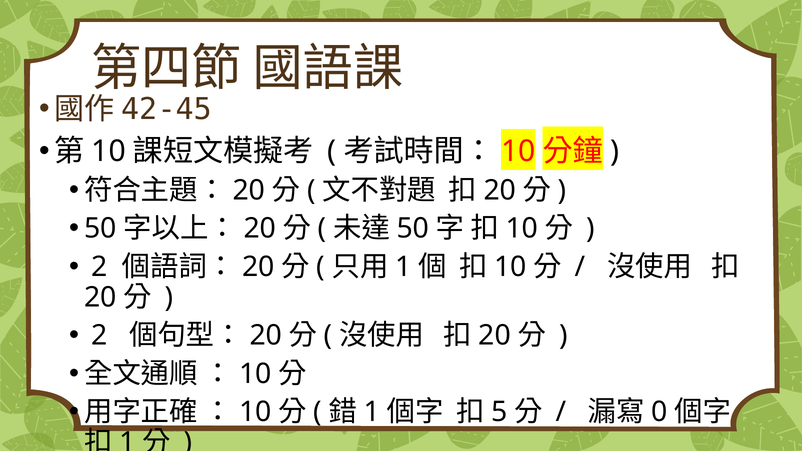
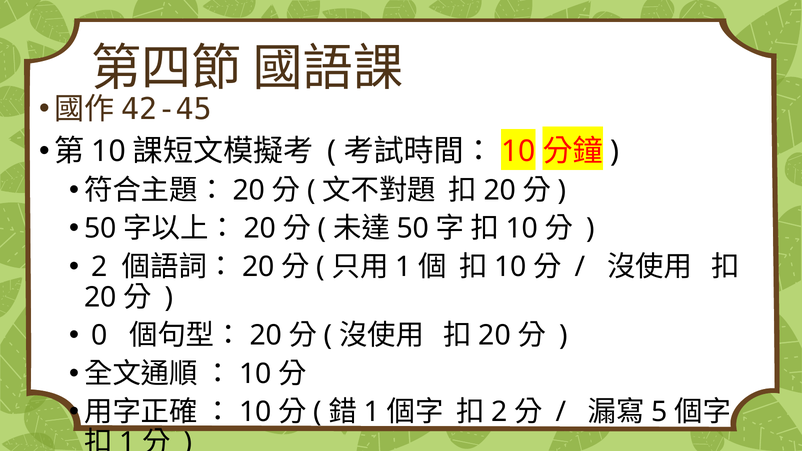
2: 2 -> 0 (100, 336)
5: 5 -> 2 (499, 412)
0: 0 -> 5 (660, 412)
